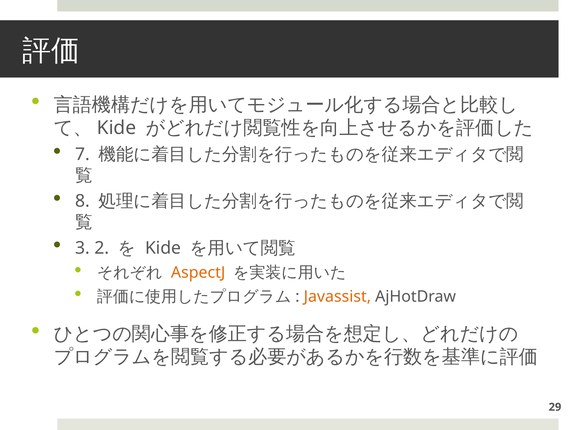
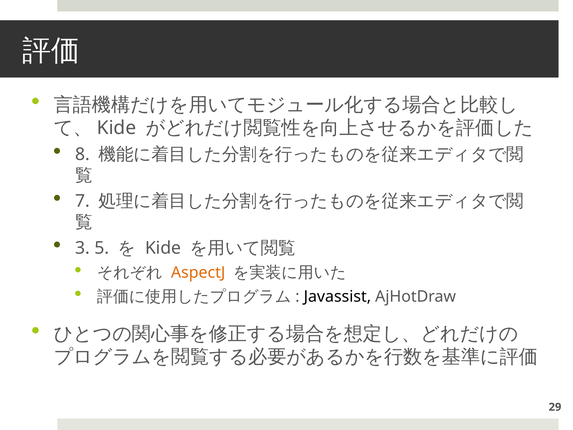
7: 7 -> 8 (83, 154)
8: 8 -> 7 (83, 201)
2: 2 -> 5 (102, 248)
Javassist colour: orange -> black (337, 296)
